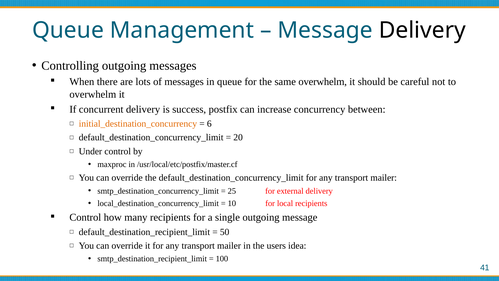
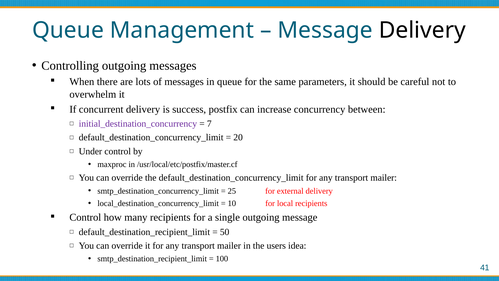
same overwhelm: overwhelm -> parameters (323, 82)
initial_destination_concurrency colour: orange -> purple (138, 124)
6: 6 -> 7 (209, 124)
